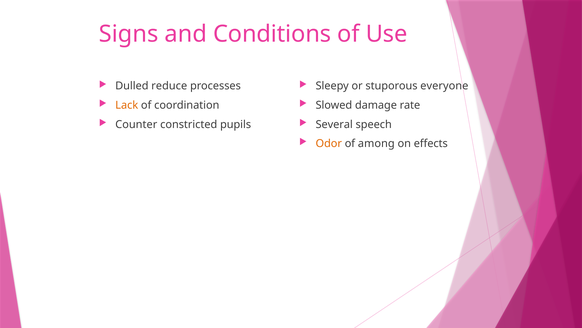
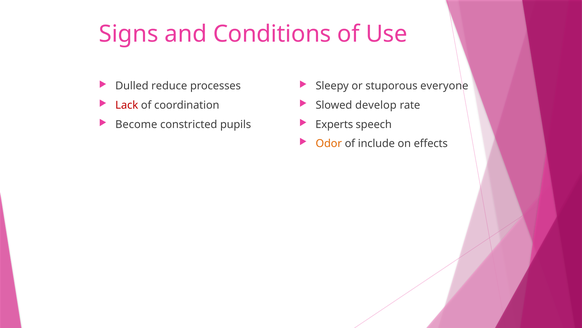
Lack colour: orange -> red (127, 105)
damage: damage -> develop (376, 105)
Counter: Counter -> Become (136, 124)
Several: Several -> Experts (334, 124)
among: among -> include (376, 143)
